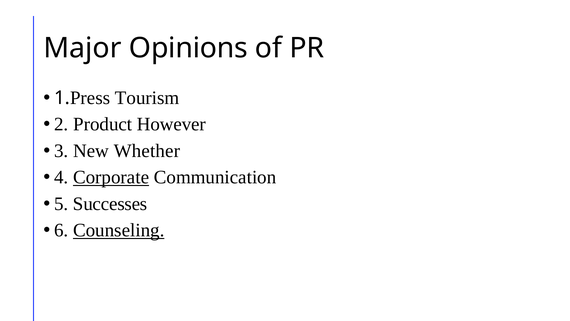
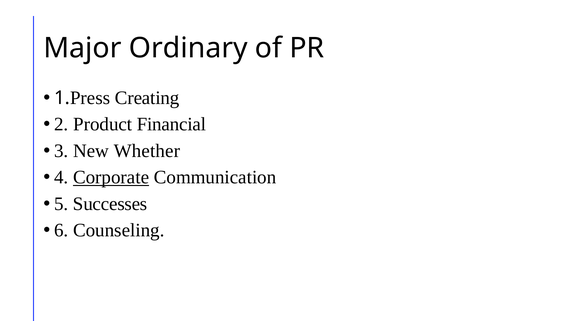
Opinions: Opinions -> Ordinary (188, 48)
Tourism: Tourism -> Creating (147, 98)
However: However -> Financial (171, 124)
Counseling underline: present -> none (119, 230)
